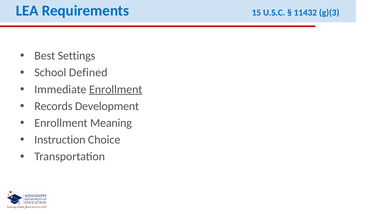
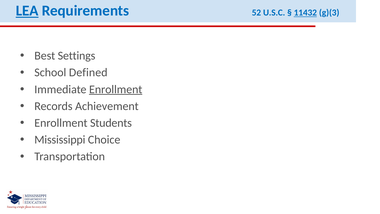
LEA underline: none -> present (27, 11)
15: 15 -> 52 (256, 13)
11432 underline: none -> present (305, 13)
Development: Development -> Achievement (107, 106)
Meaning: Meaning -> Students (111, 123)
Instruction: Instruction -> Mississippi (60, 140)
